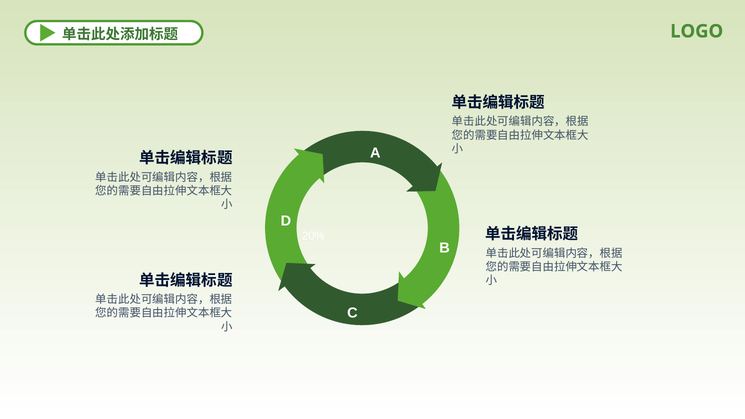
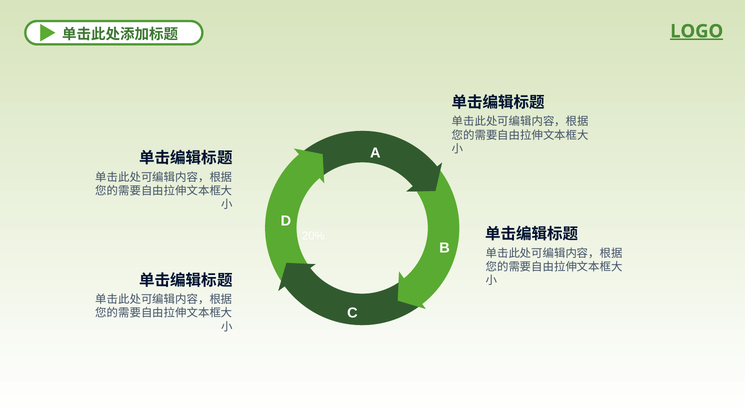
LOGO underline: none -> present (697, 31)
